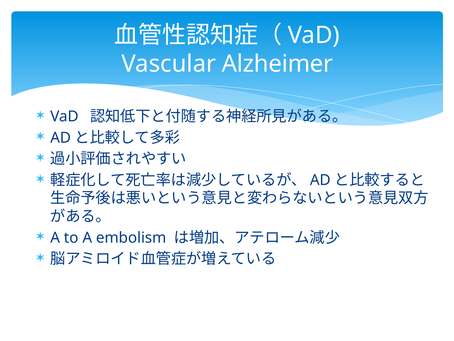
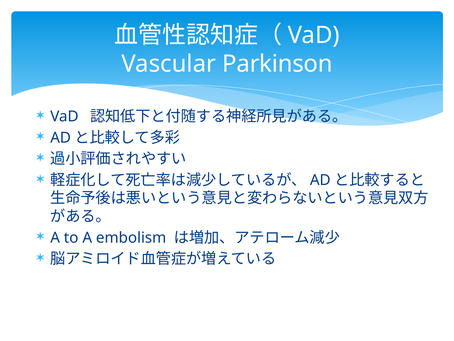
Alzheimer: Alzheimer -> Parkinson (277, 64)
